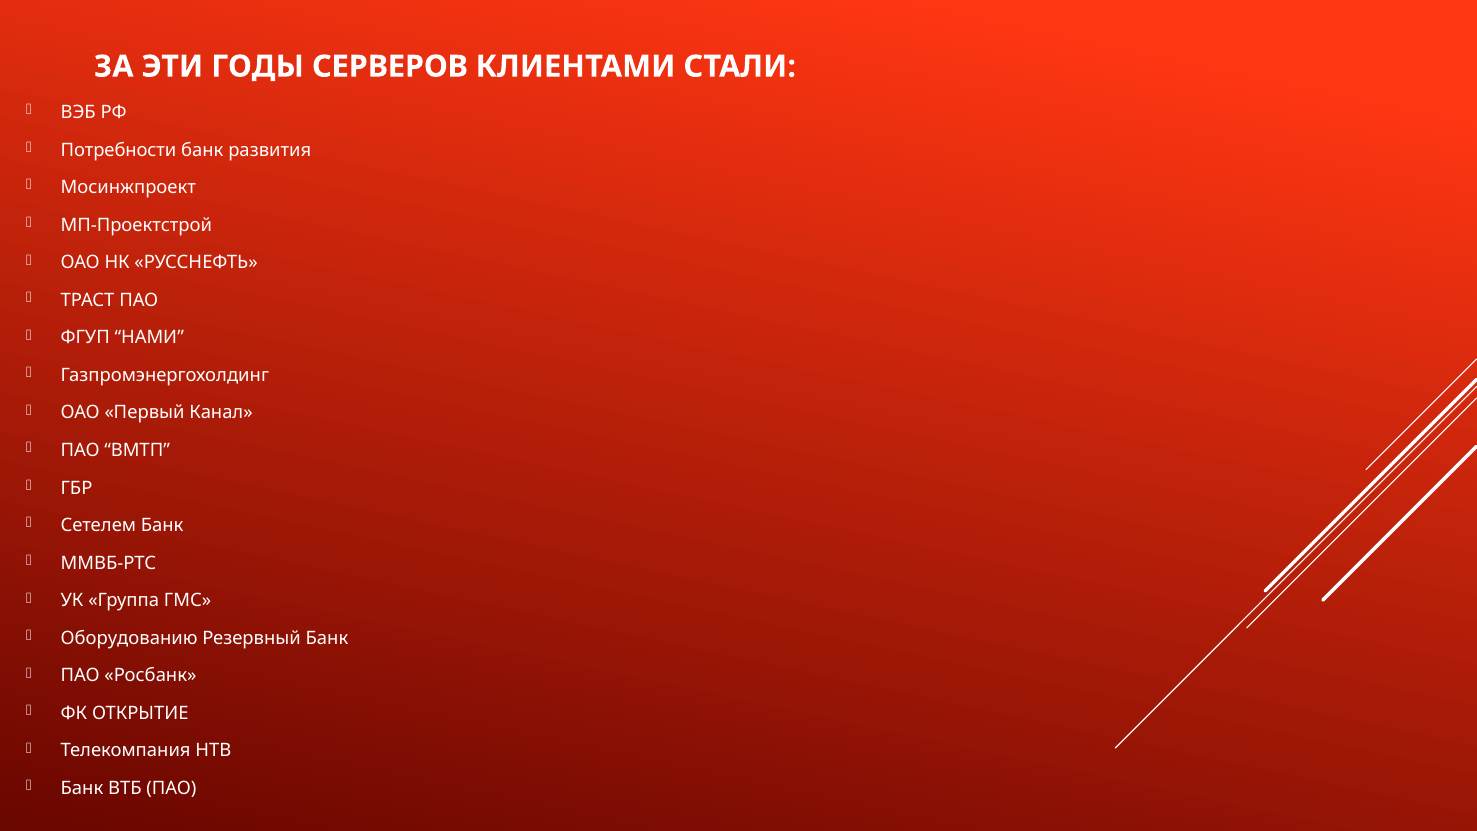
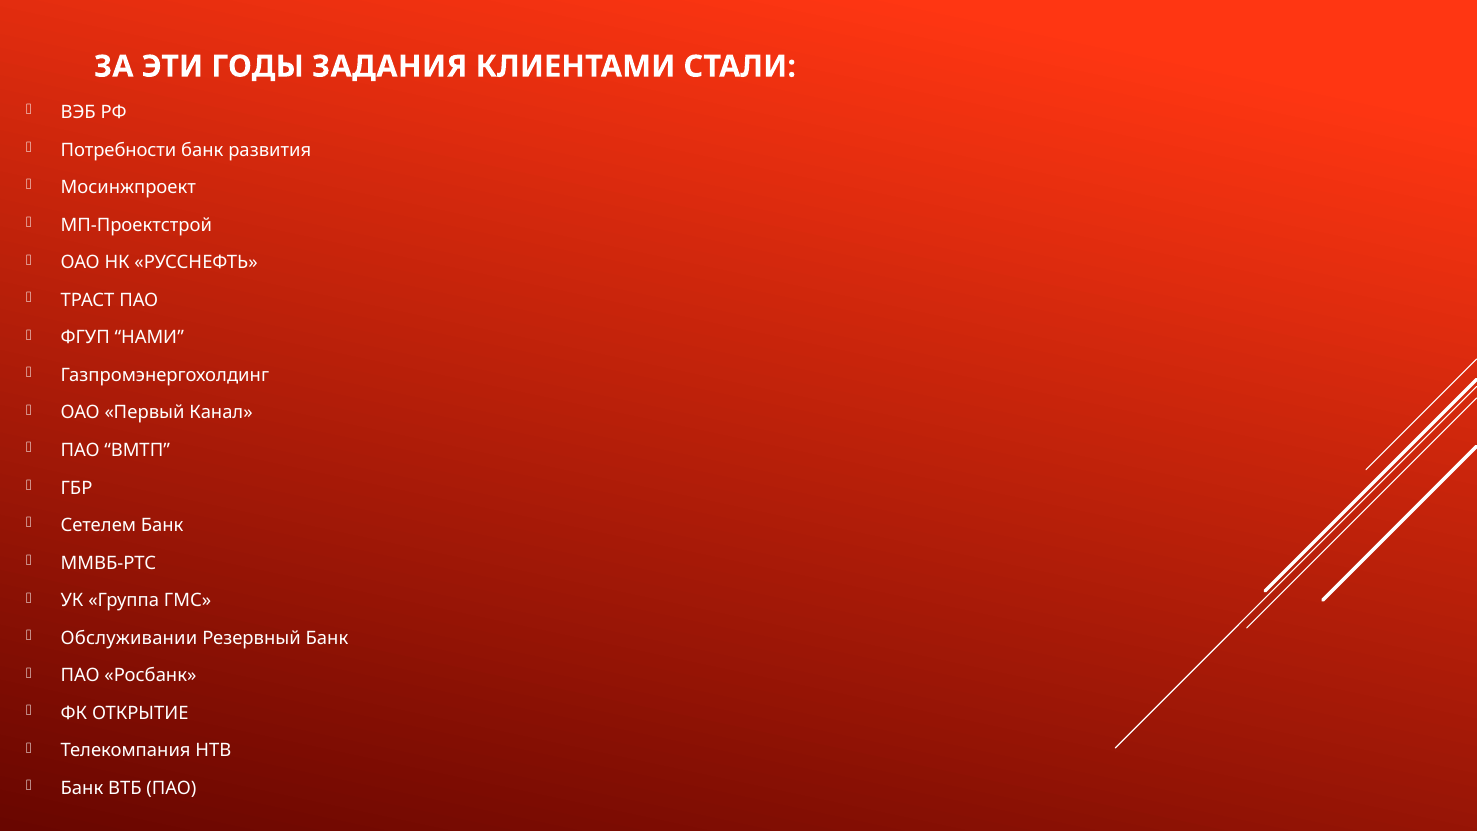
СЕРВЕРОВ: СЕРВЕРОВ -> ЗАДАНИЯ (390, 67)
Оборудованию: Оборудованию -> Обслуживании (129, 638)
